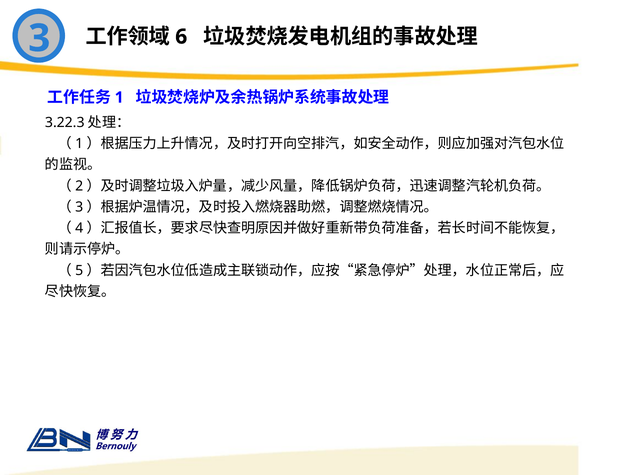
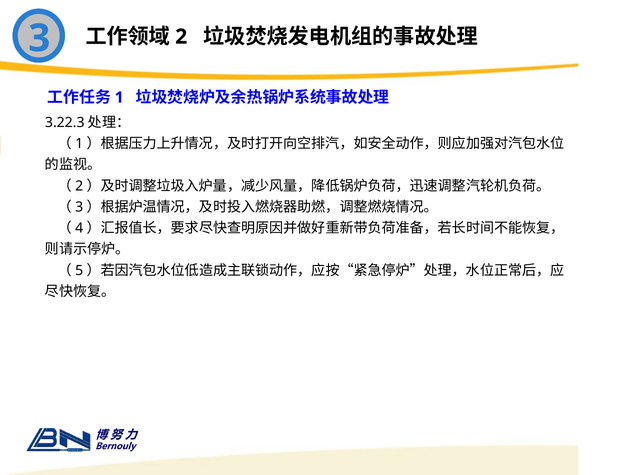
6: 6 -> 2 (181, 37)
